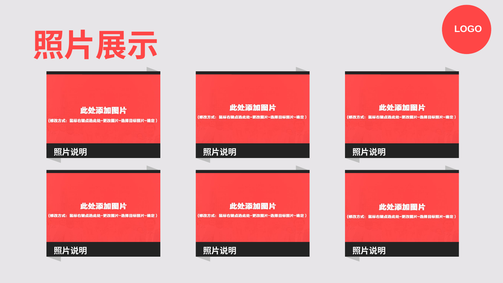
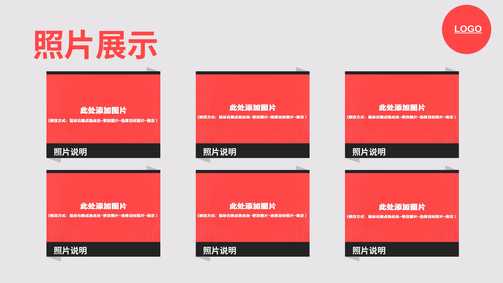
LOGO underline: none -> present (468, 29)
